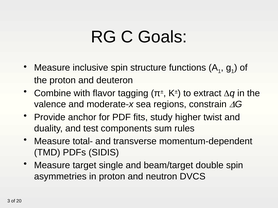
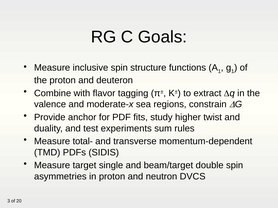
components: components -> experiments (126, 129)
